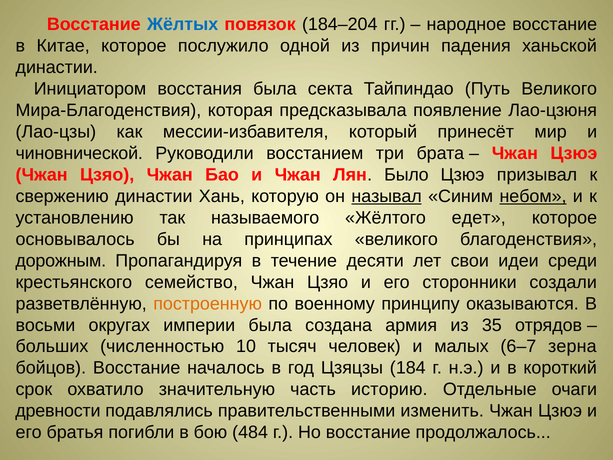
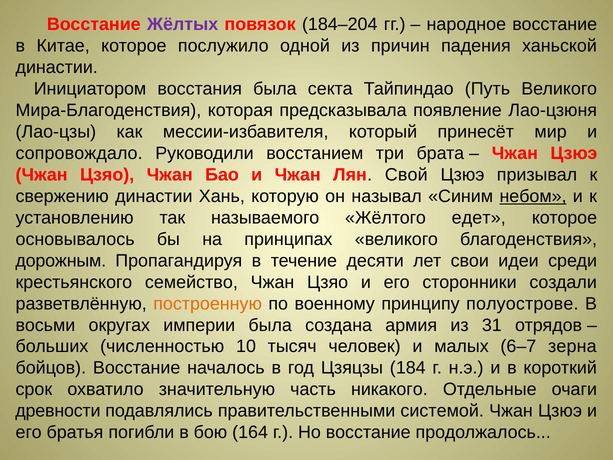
Жёлтых colour: blue -> purple (183, 25)
чиновнической: чиновнической -> сопровождало (79, 153)
Было: Было -> Свой (406, 175)
называл underline: present -> none (387, 196)
оказываются: оказываются -> полуострове (522, 303)
35: 35 -> 31 (492, 325)
историю: историю -> никакого (389, 389)
изменить: изменить -> системой (442, 411)
484: 484 -> 164 (250, 432)
